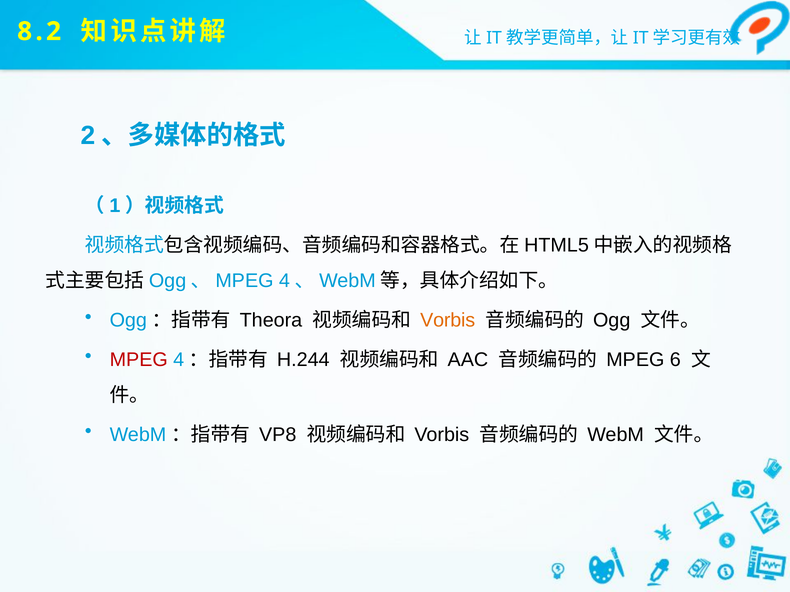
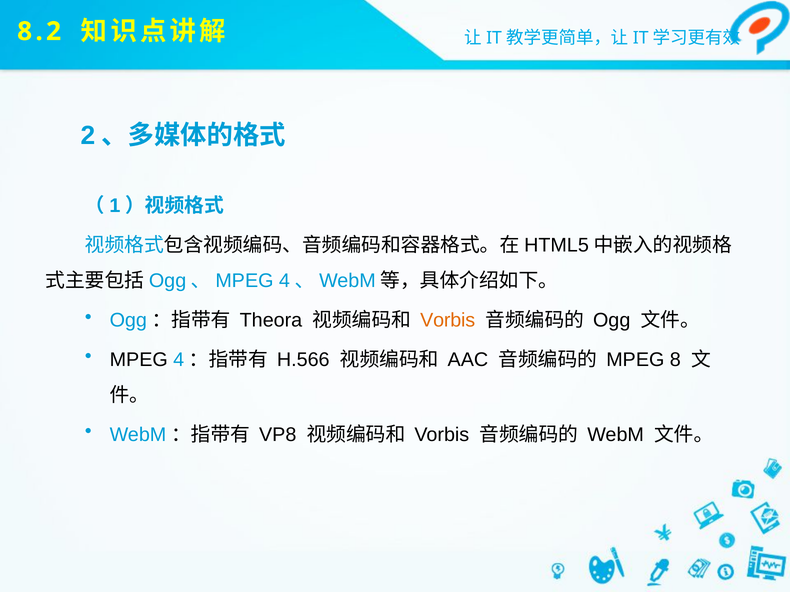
MPEG colour: red -> black (139, 360)
H.244: H.244 -> H.566 (303, 360)
6: 6 -> 8 (675, 360)
